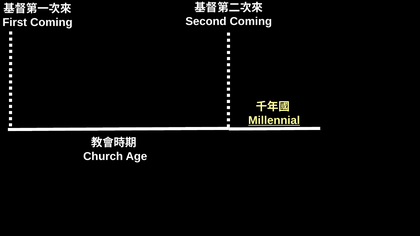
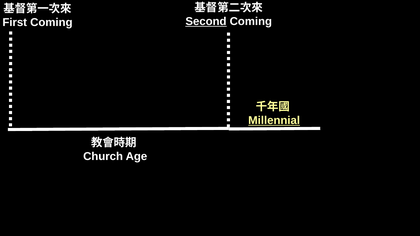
Second underline: none -> present (206, 21)
